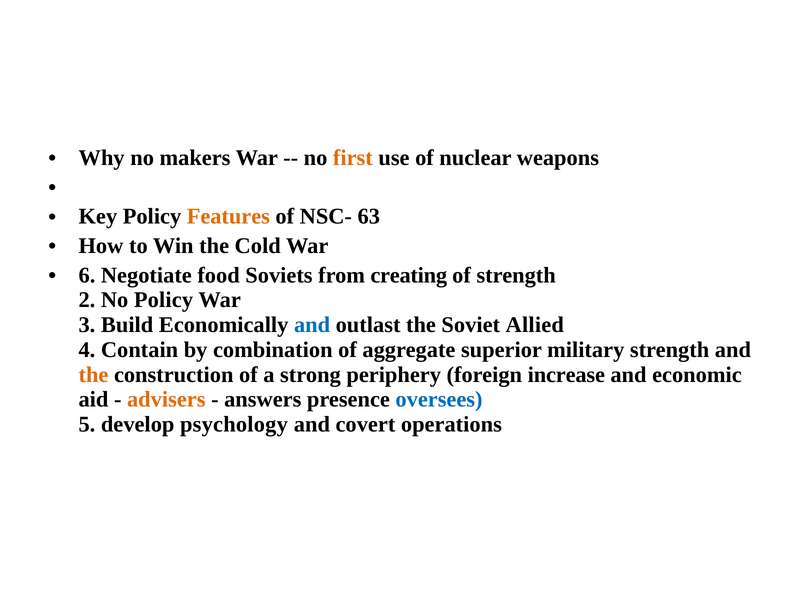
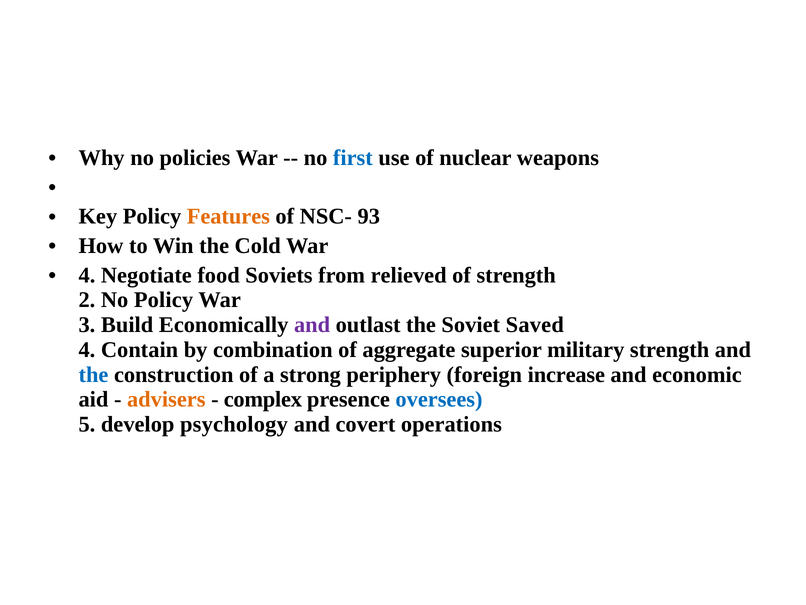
makers: makers -> policies (195, 158)
first colour: orange -> blue (353, 158)
63: 63 -> 93 (369, 216)
6: 6 -> 4 (87, 275)
creating: creating -> relieved (409, 275)
and colour: blue -> purple (312, 325)
Allied: Allied -> Saved (535, 325)
the colour: orange -> blue (94, 374)
answers: answers -> complex (263, 399)
